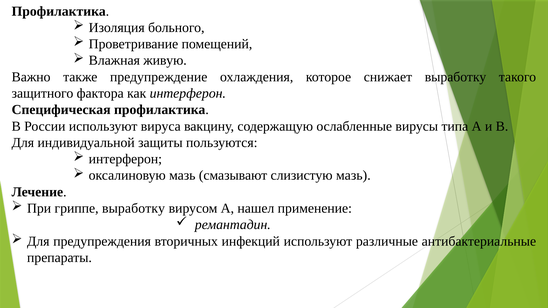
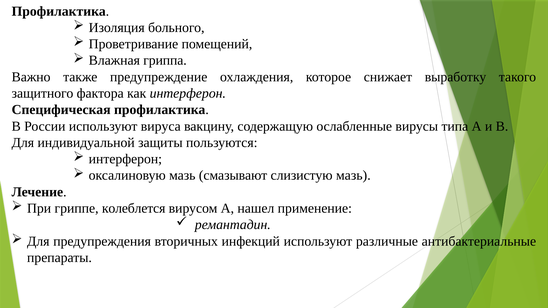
живую: живую -> гриппа (165, 61)
гриппе выработку: выработку -> колеблется (134, 208)
